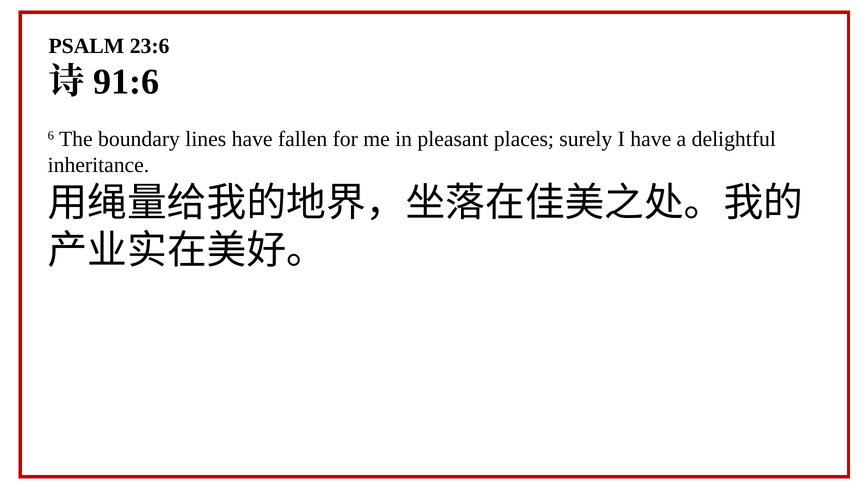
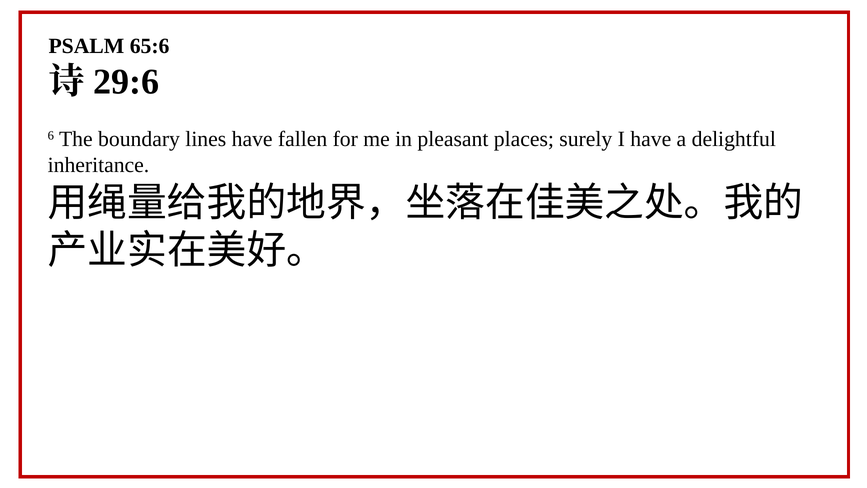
23:6: 23:6 -> 65:6 (150, 46)
91:6: 91:6 -> 29:6 (126, 82)
